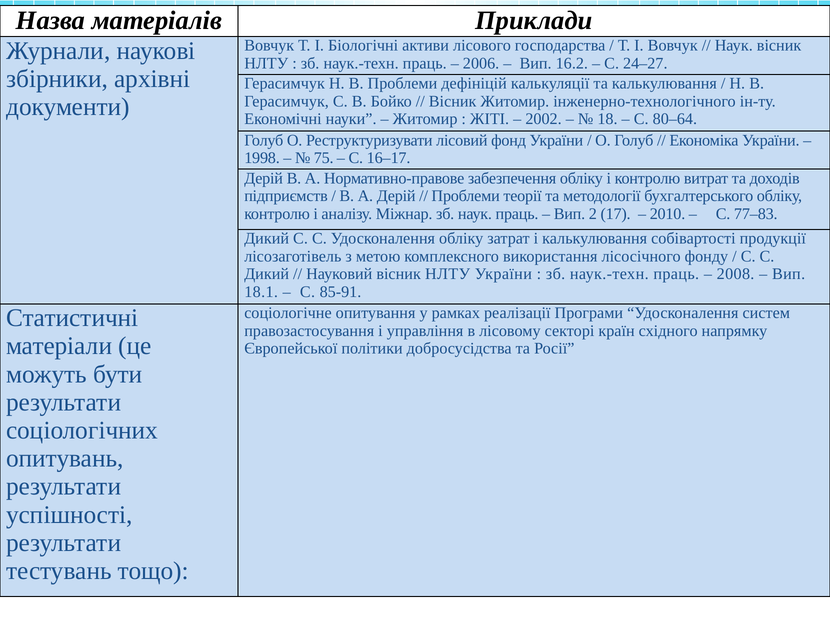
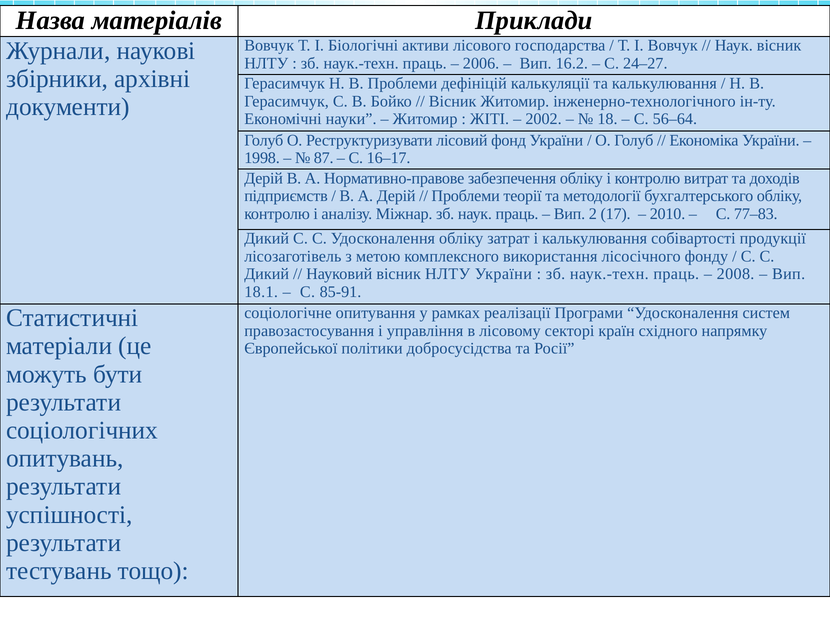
80–64: 80–64 -> 56–64 (675, 119)
75: 75 -> 87 (324, 158)
